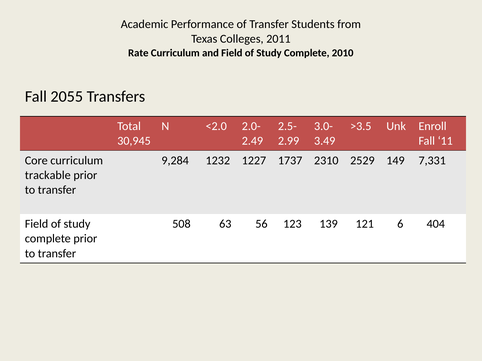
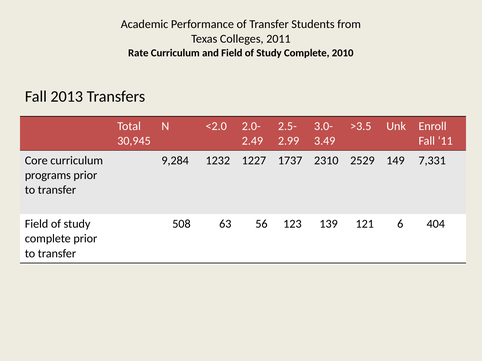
2055: 2055 -> 2013 (67, 97)
trackable: trackable -> programs (48, 175)
